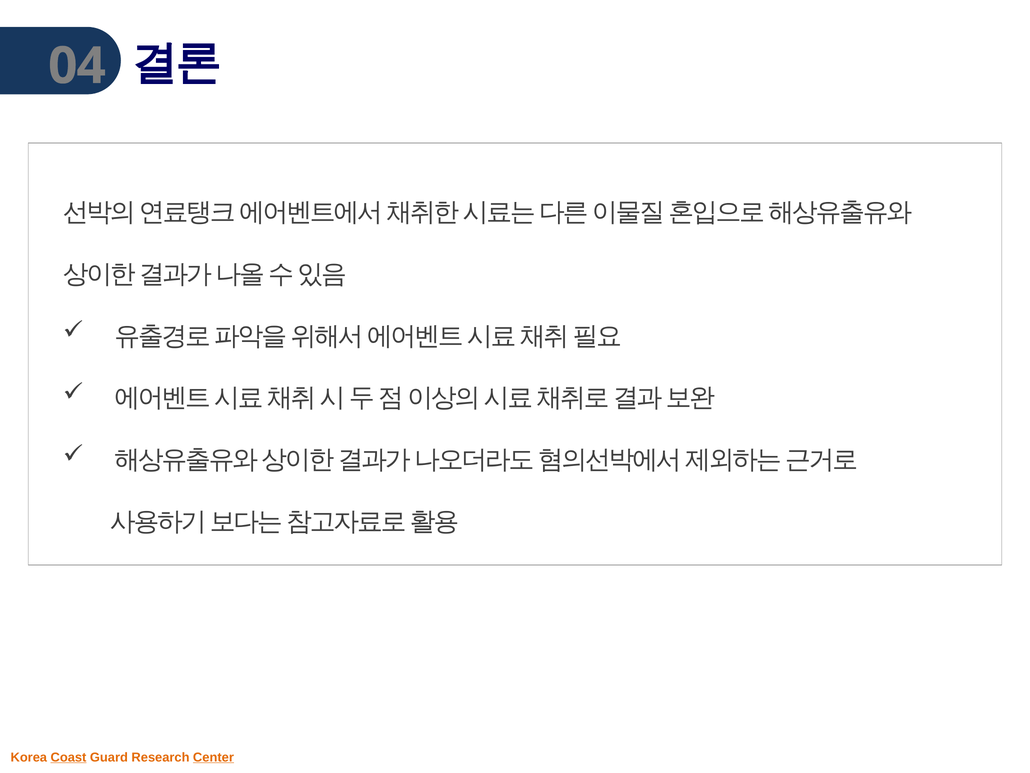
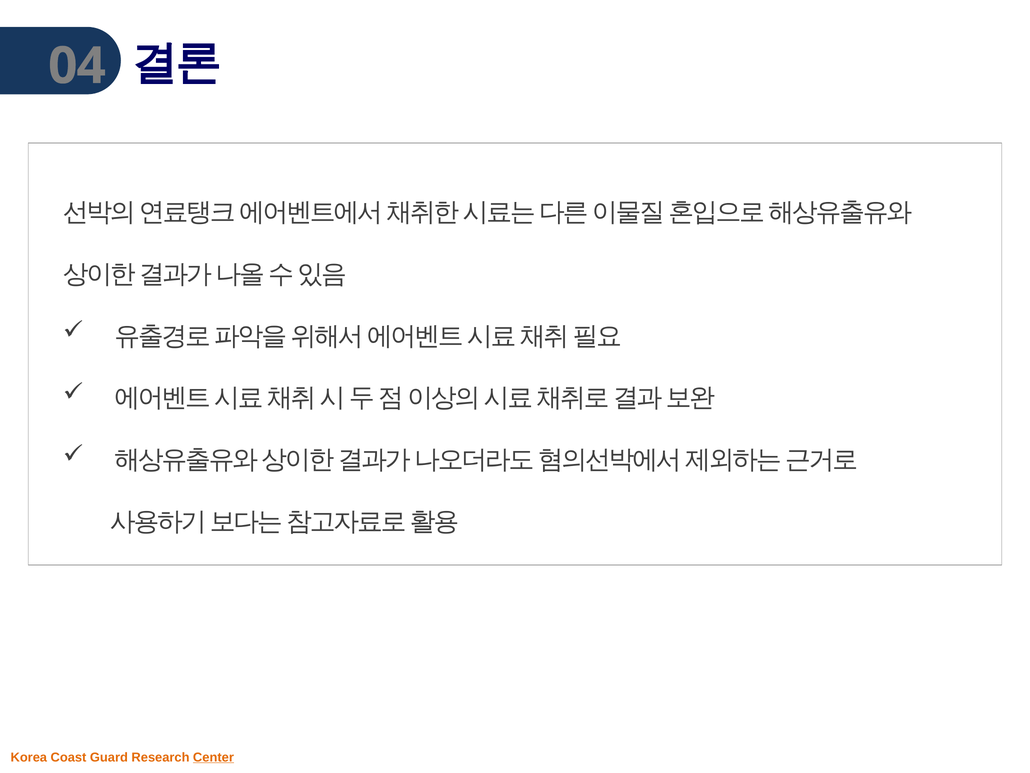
Coast underline: present -> none (68, 757)
